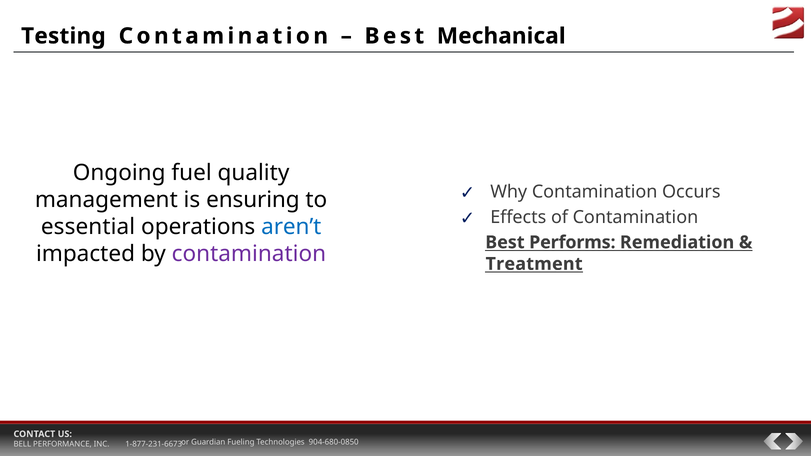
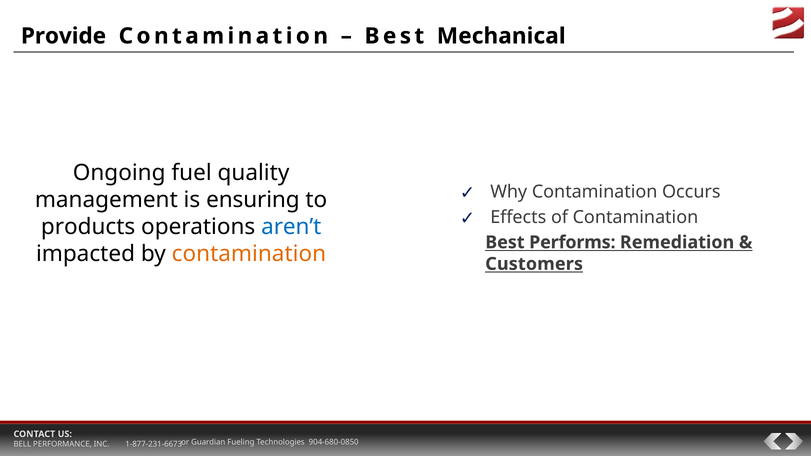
Testing: Testing -> Provide (64, 36)
essential: essential -> products (88, 227)
contamination colour: purple -> orange (249, 254)
Treatment: Treatment -> Customers (534, 264)
